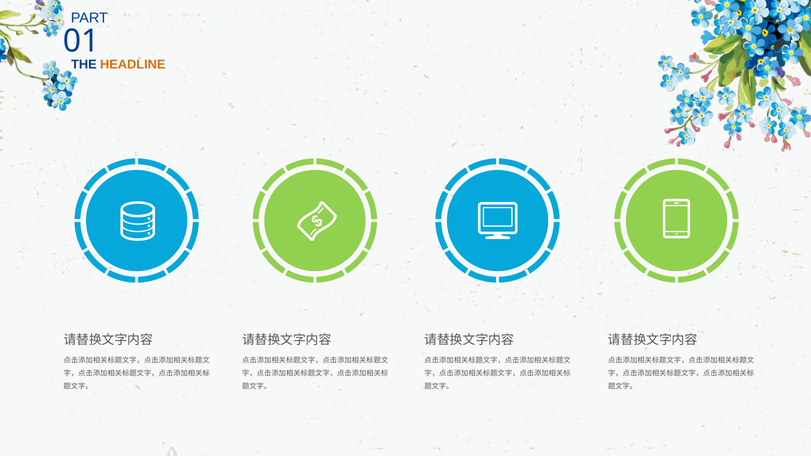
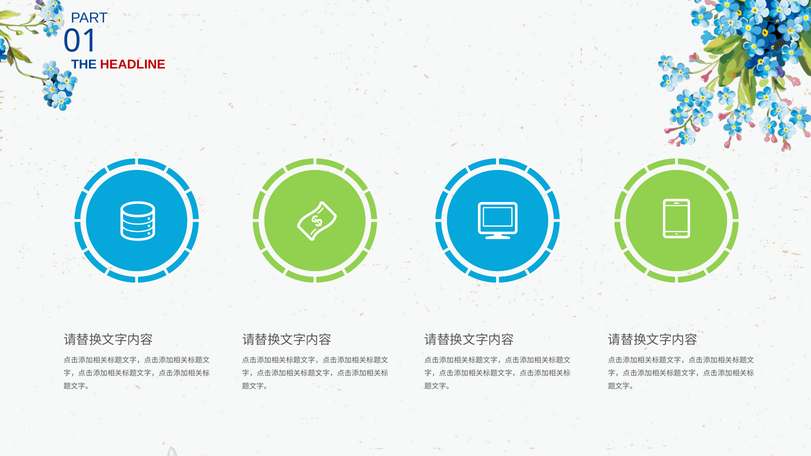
HEADLINE colour: orange -> red (133, 65)
